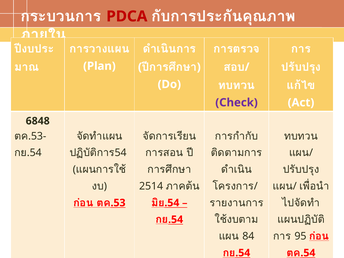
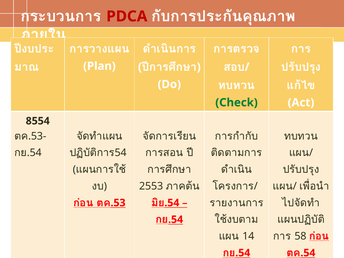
Check colour: purple -> green (237, 103)
6848: 6848 -> 8554 (38, 121)
2514: 2514 -> 2553 (151, 186)
84: 84 -> 14 (248, 236)
95: 95 -> 58 (300, 236)
